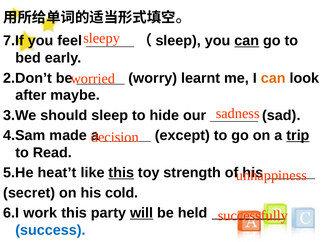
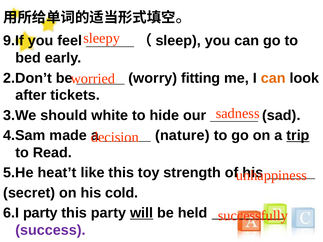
7.If: 7.If -> 9.If (14, 41)
can underline: present -> none (247, 41)
learnt: learnt -> fitting (201, 78)
maybe: maybe -> tickets (75, 95)
should sleep: sleep -> white (110, 115)
except: except -> nature (182, 136)
this underline: present -> none (121, 173)
6.I work: work -> party (40, 213)
success colour: blue -> purple (50, 230)
